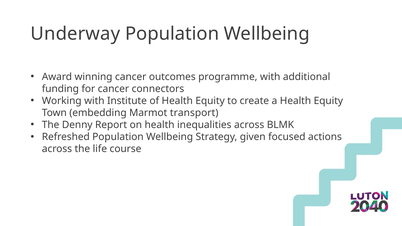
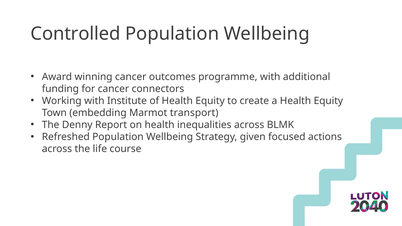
Underway: Underway -> Controlled (76, 34)
